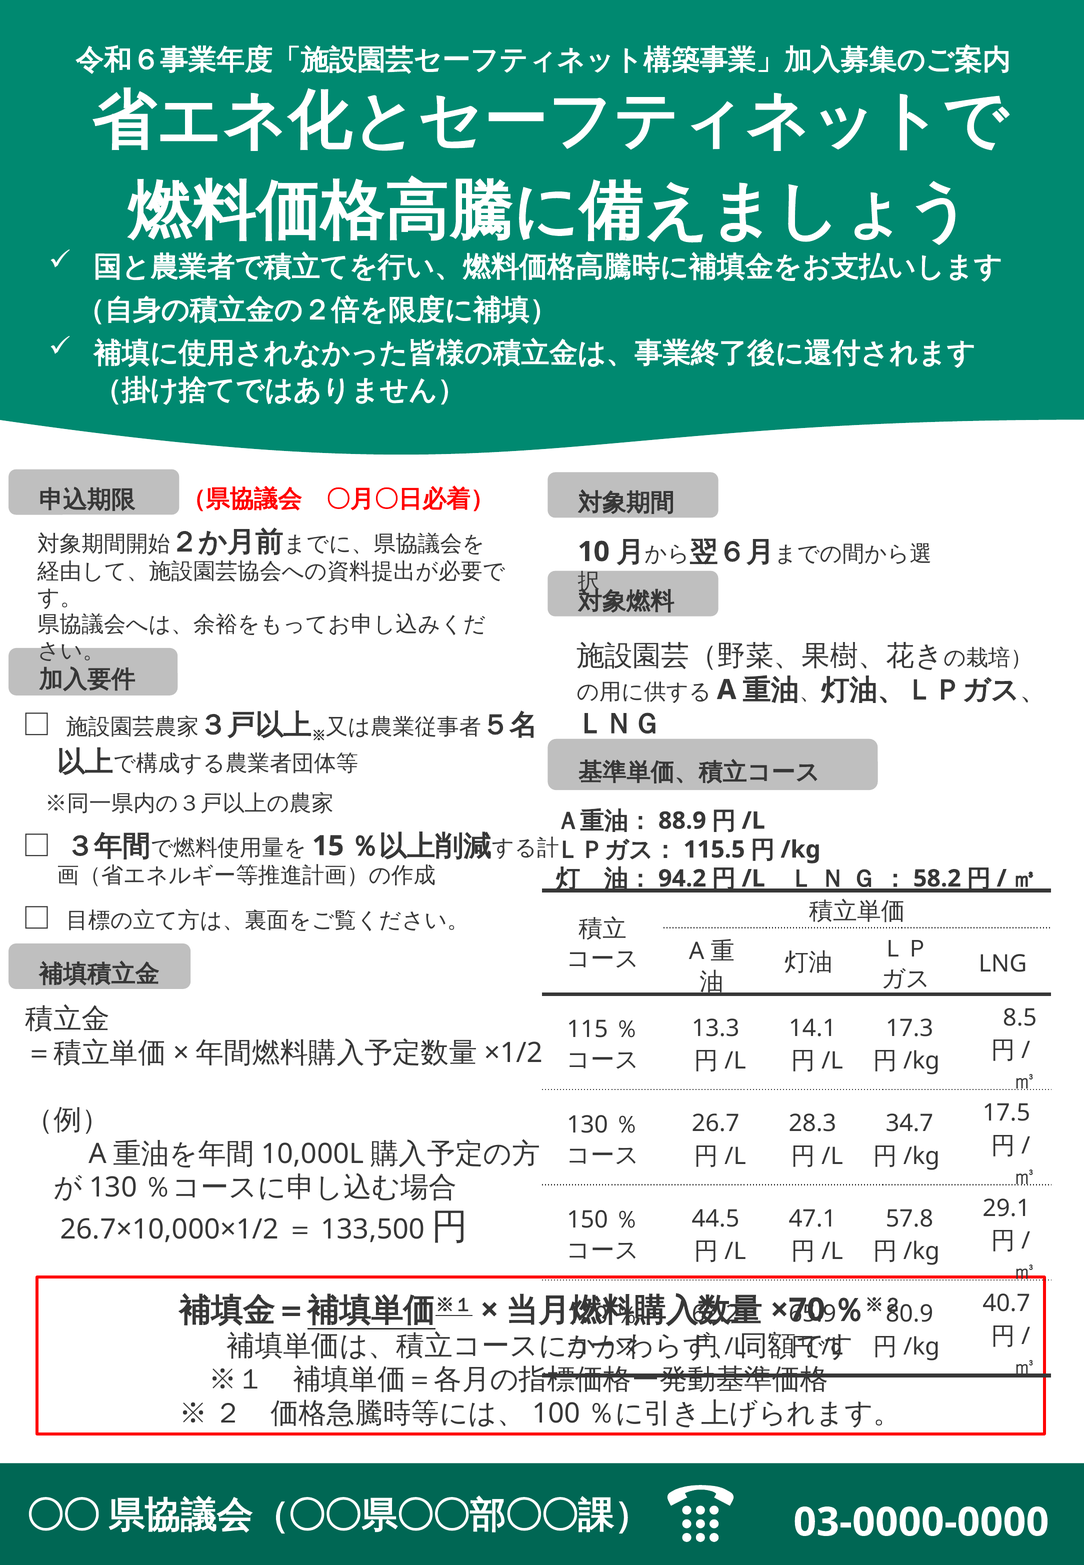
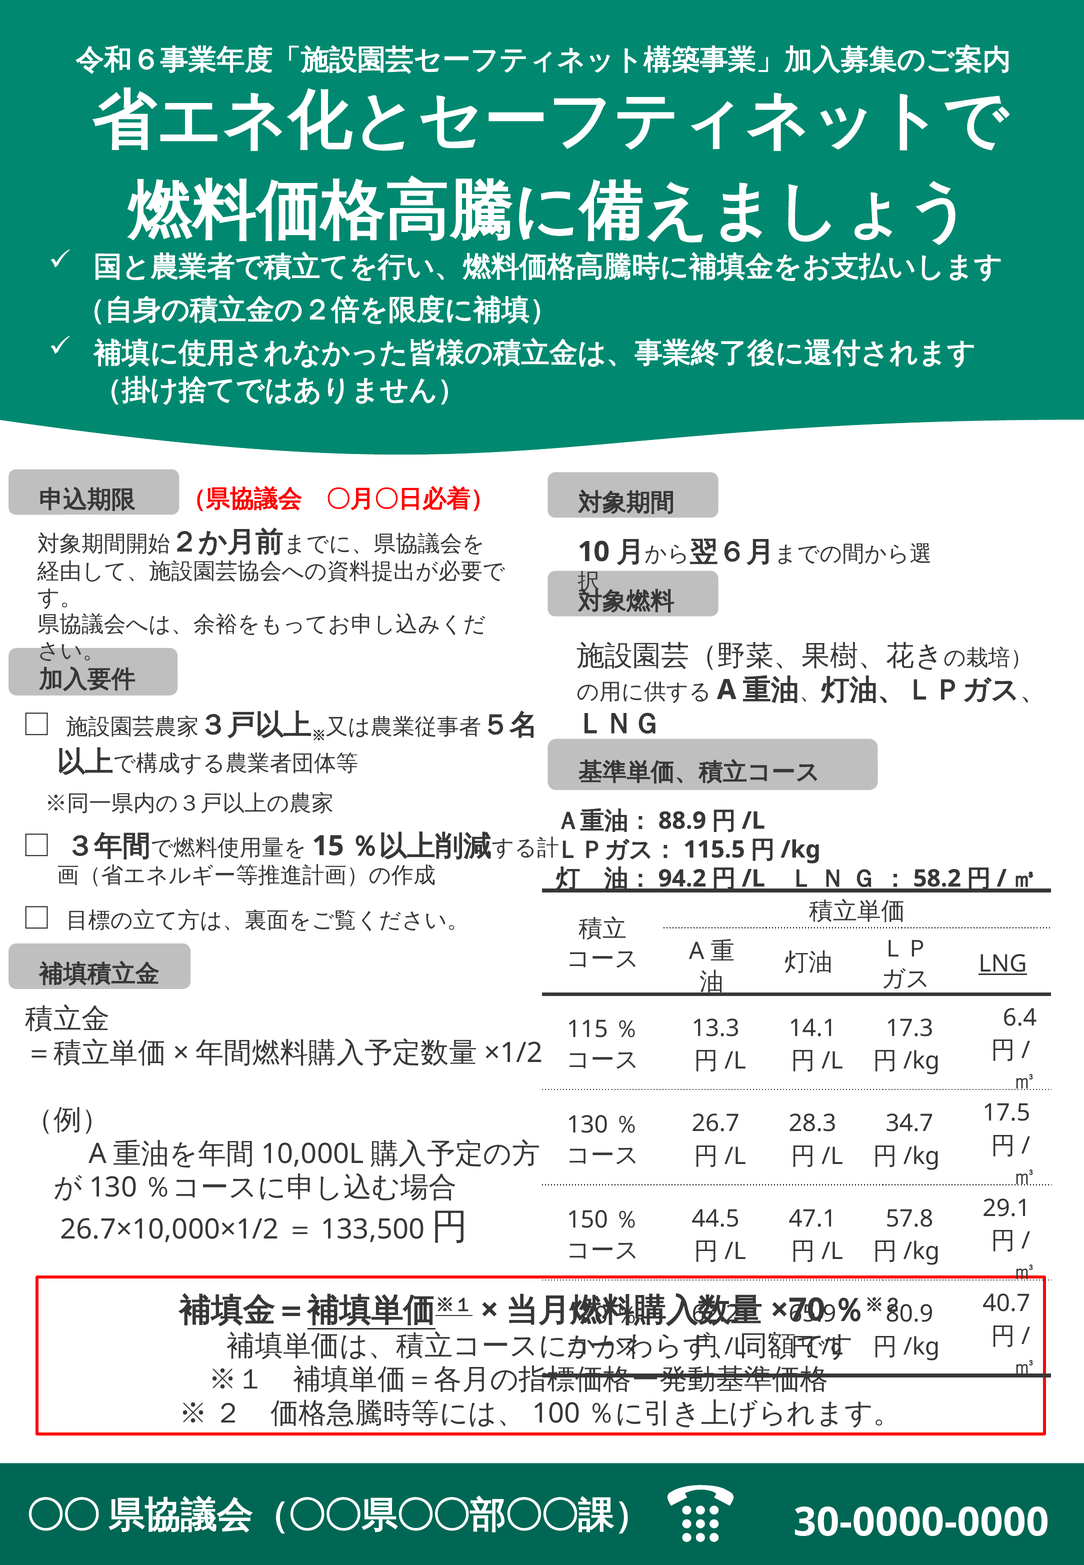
LNG underline: none -> present (1003, 964)
8.5: 8.5 -> 6.4 (1020, 1018)
03-0000-0000: 03-0000-0000 -> 30-0000-0000 (921, 1523)
